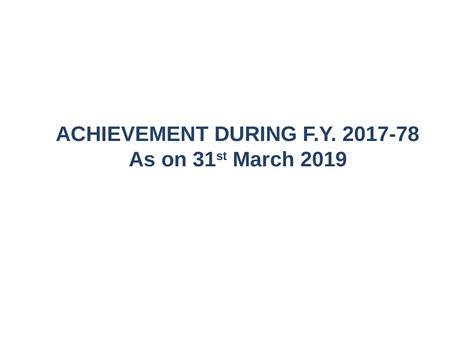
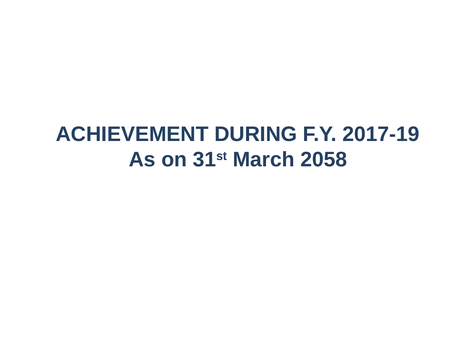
2017-78: 2017-78 -> 2017-19 (381, 134)
2019: 2019 -> 2058 (324, 160)
